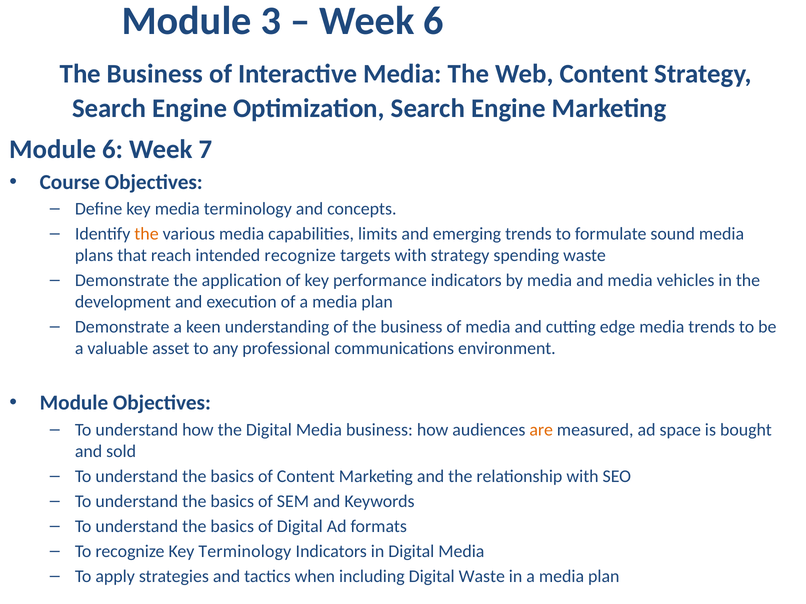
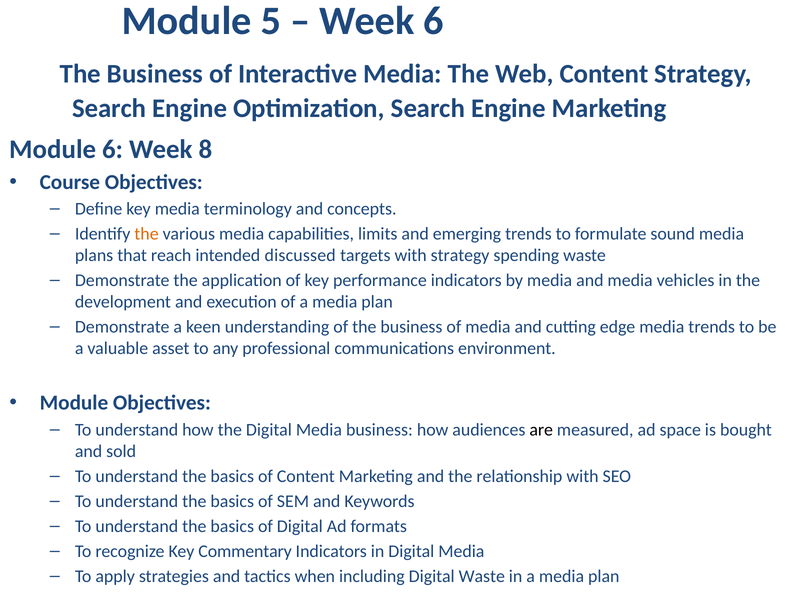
3: 3 -> 5 (271, 21)
7: 7 -> 8 (206, 150)
intended recognize: recognize -> discussed (300, 256)
are colour: orange -> black (541, 430)
Key Terminology: Terminology -> Commentary (245, 552)
